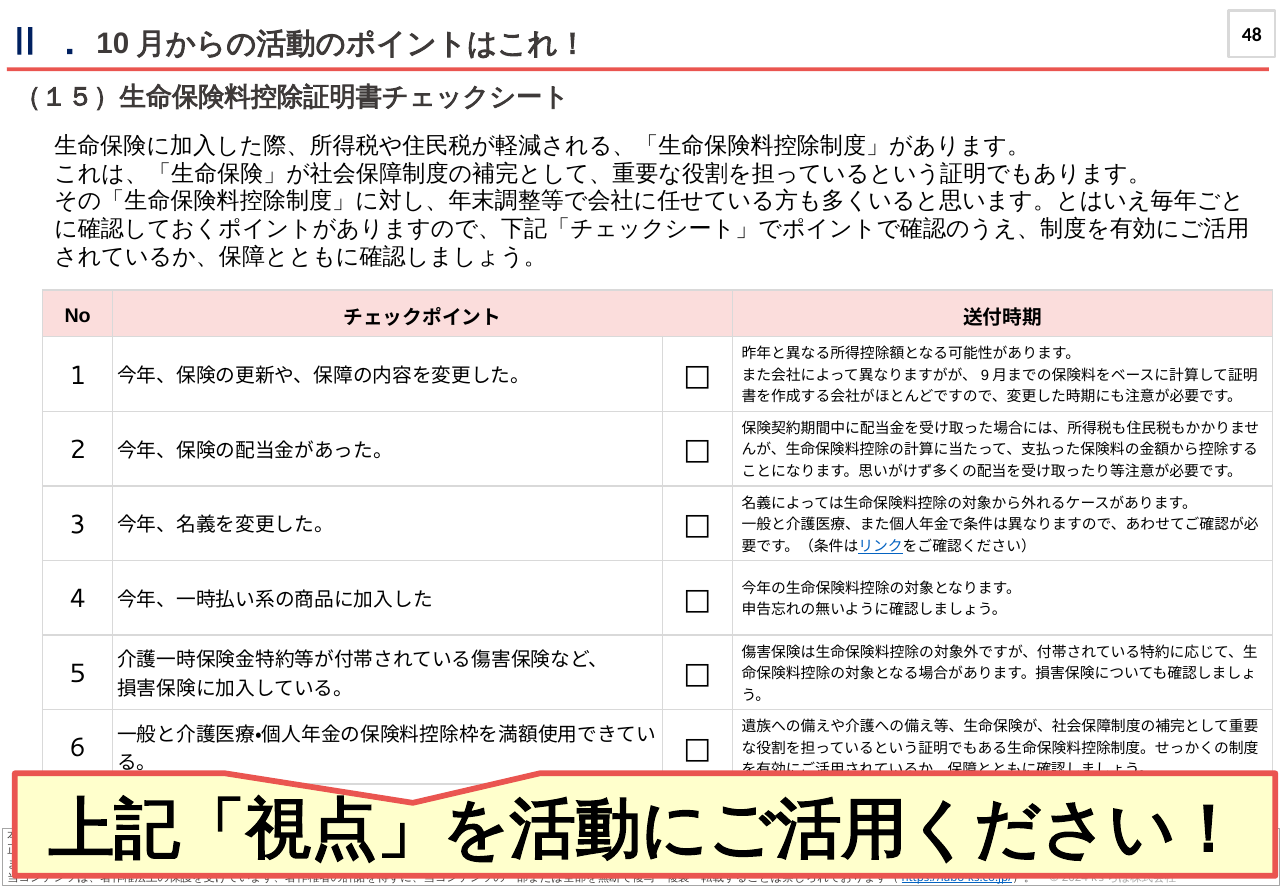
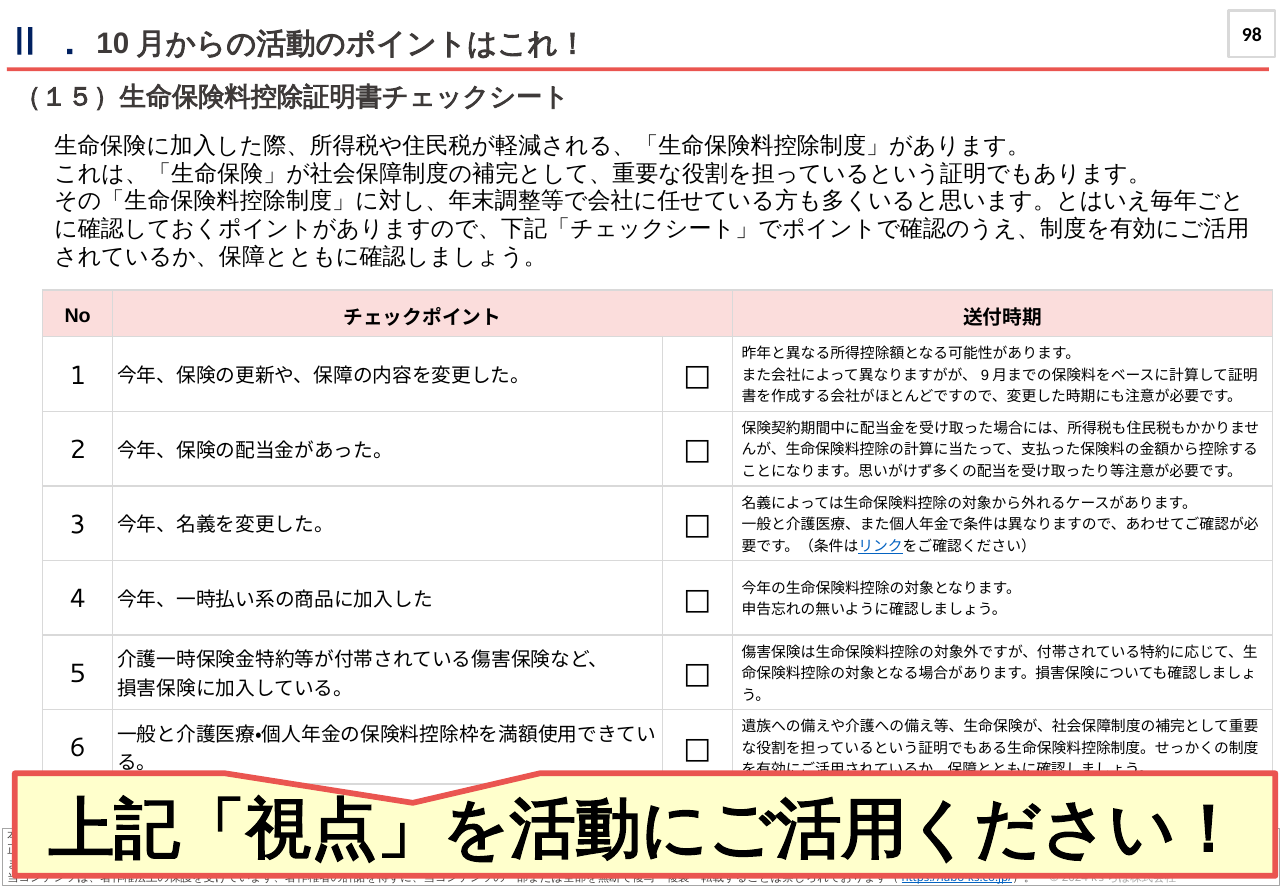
48: 48 -> 98 (1252, 35)
